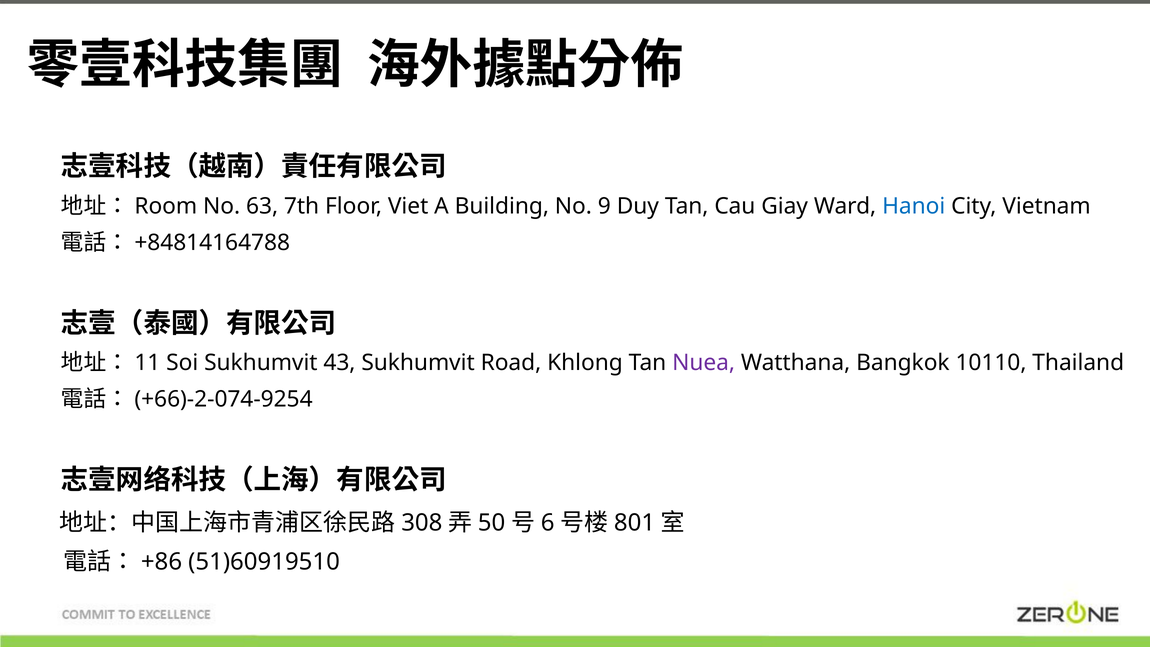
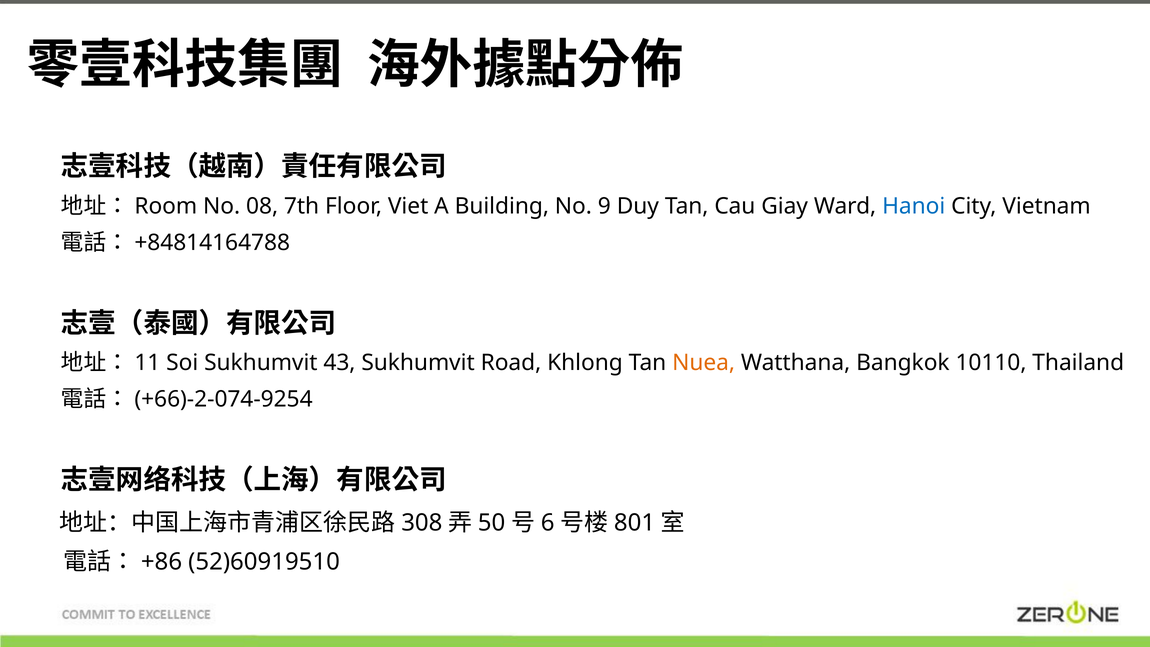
63: 63 -> 08 (262, 206)
Nuea colour: purple -> orange (704, 363)
51)60919510: 51)60919510 -> 52)60919510 (264, 562)
